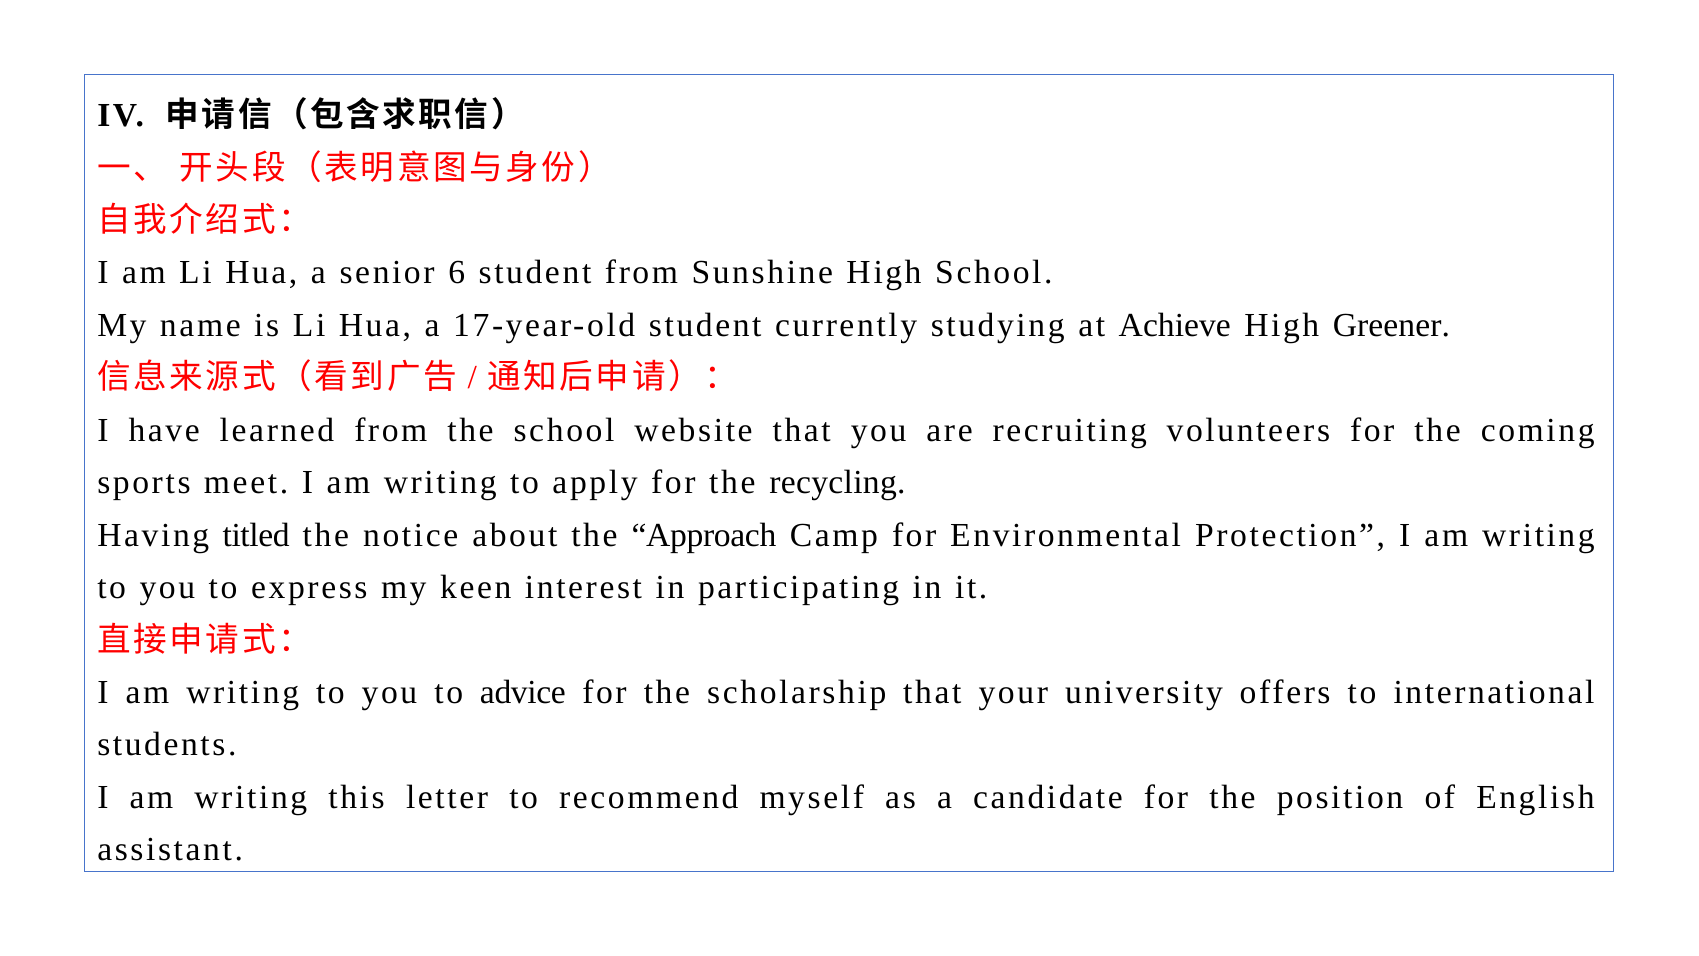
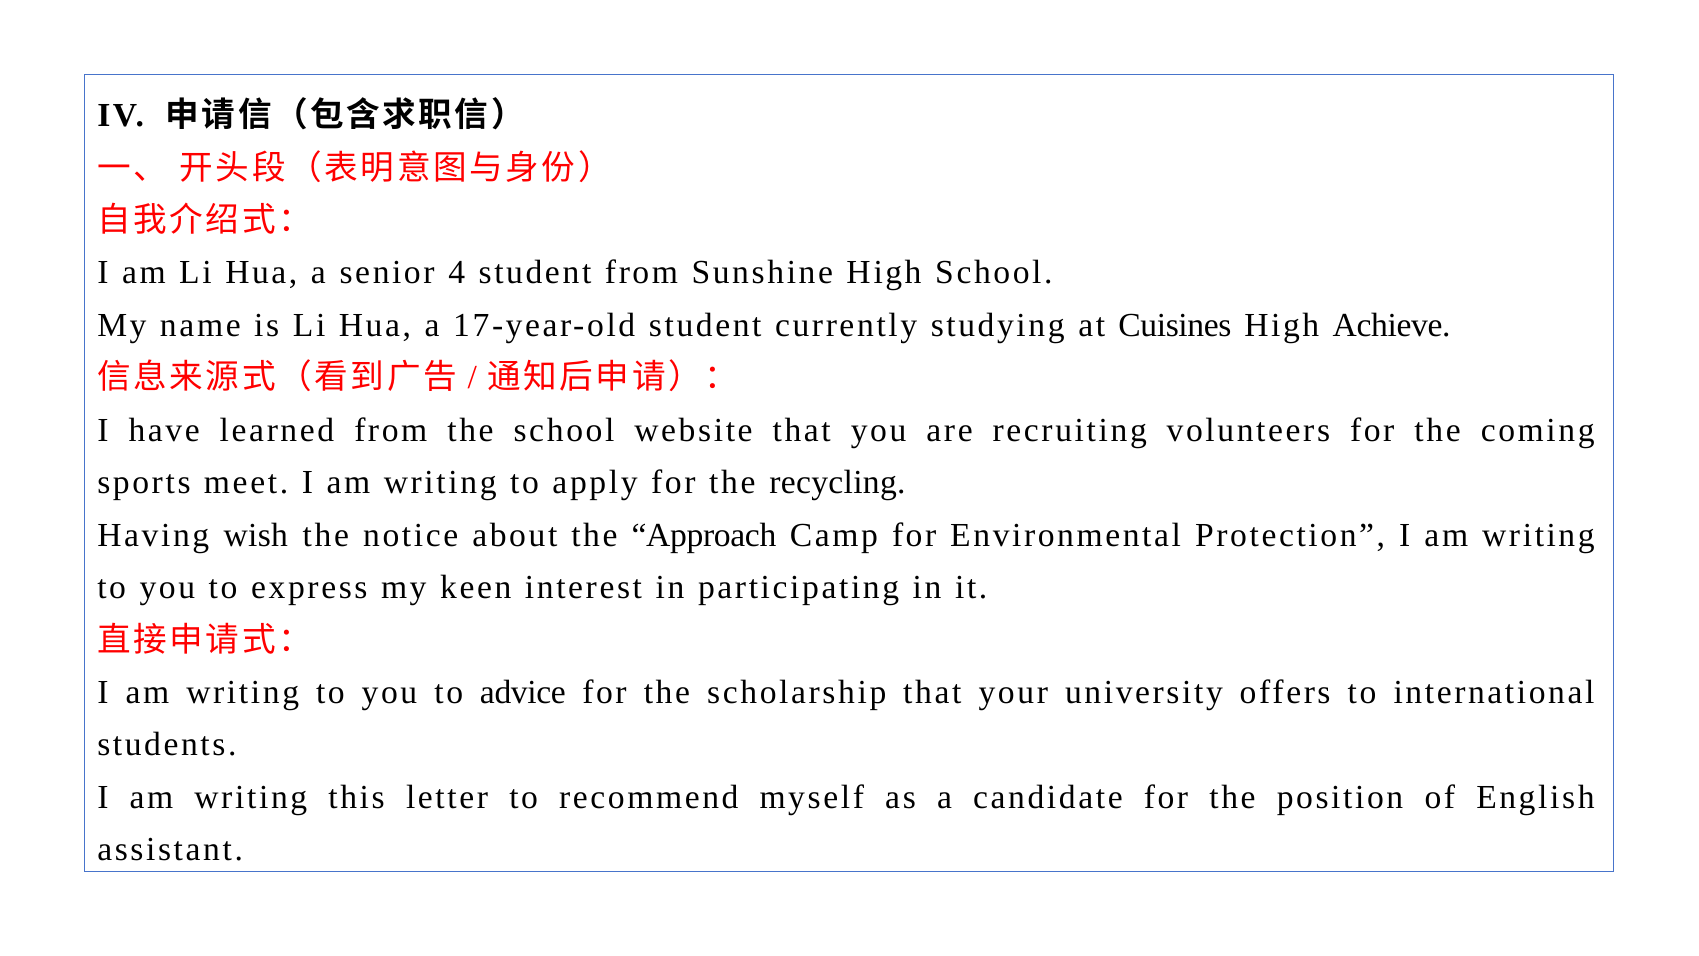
6: 6 -> 4 (457, 273)
Achieve: Achieve -> Cuisines (1175, 325)
Greener: Greener -> Achieve (1392, 325)
titled: titled -> wish (256, 535)
